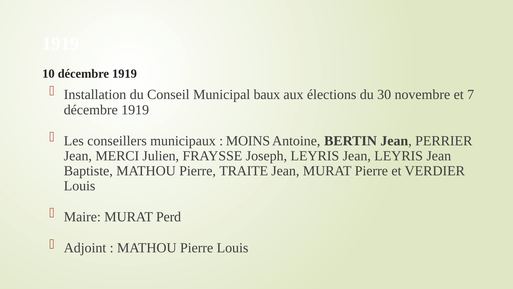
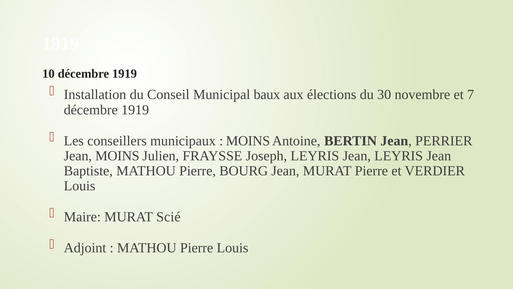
Jean MERCI: MERCI -> MOINS (117, 156)
TRAITE: TRAITE -> BOURG (244, 171)
Perd: Perd -> Scié (168, 217)
